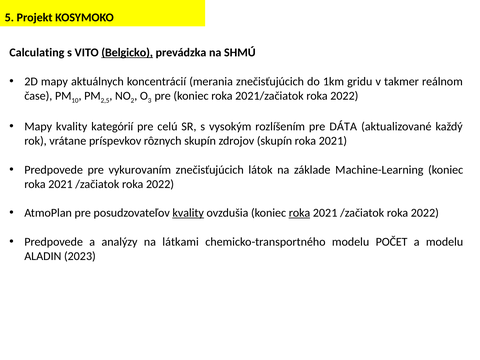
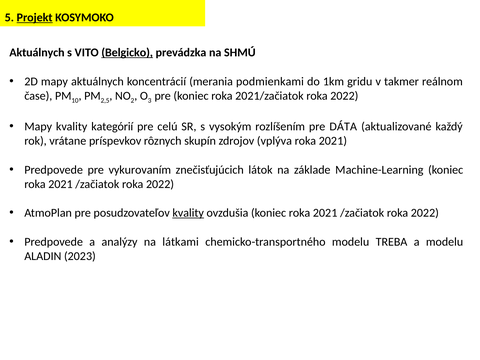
Projekt underline: none -> present (35, 18)
Calculating: Calculating -> Aktuálnych (37, 53)
merania znečisťujúcich: znečisťujúcich -> podmienkami (270, 81)
zdrojov skupín: skupín -> vplýva (274, 141)
roka underline: present -> none (300, 213)
POČET: POČET -> TREBA (392, 242)
